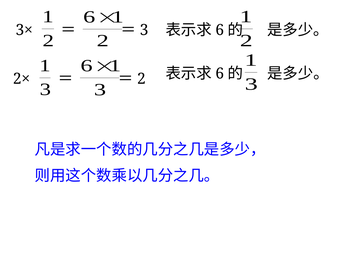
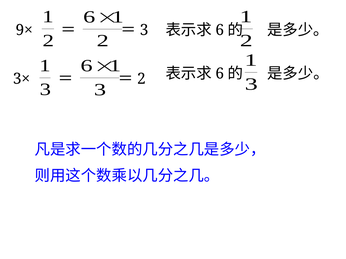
3×: 3× -> 9× (24, 30)
2×: 2× -> 3× (21, 79)
